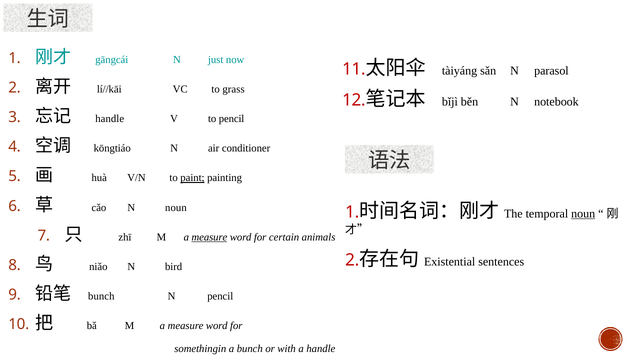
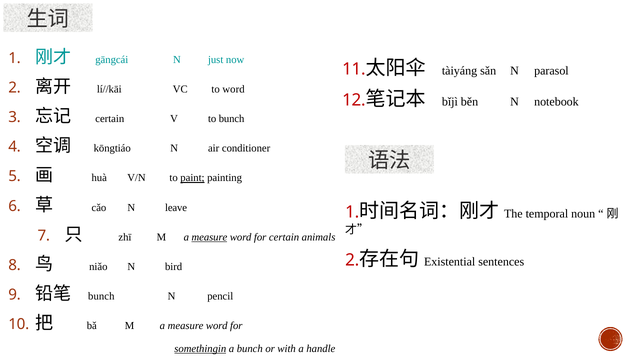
to grass: grass -> word (234, 89)
handle: handle -> certain (110, 119)
to pencil: pencil -> bunch (232, 119)
N noun: noun -> leave (176, 208)
noun underline: present -> none (583, 214)
somethingin underline: none -> present (200, 349)
